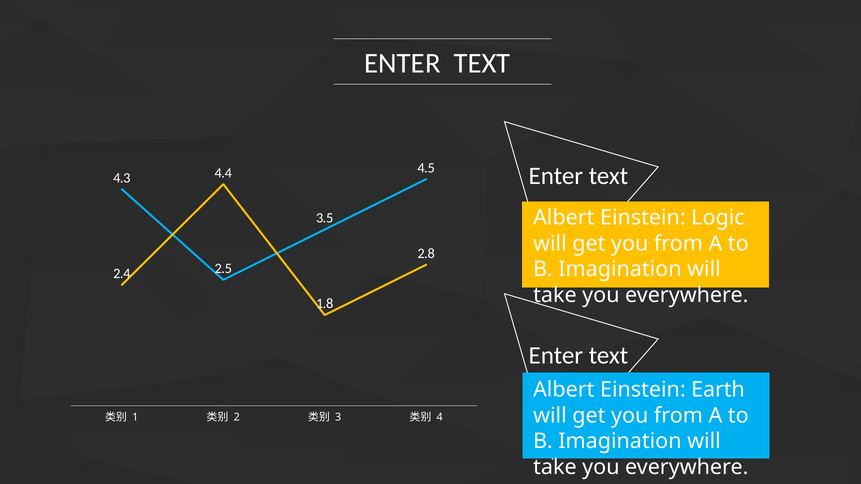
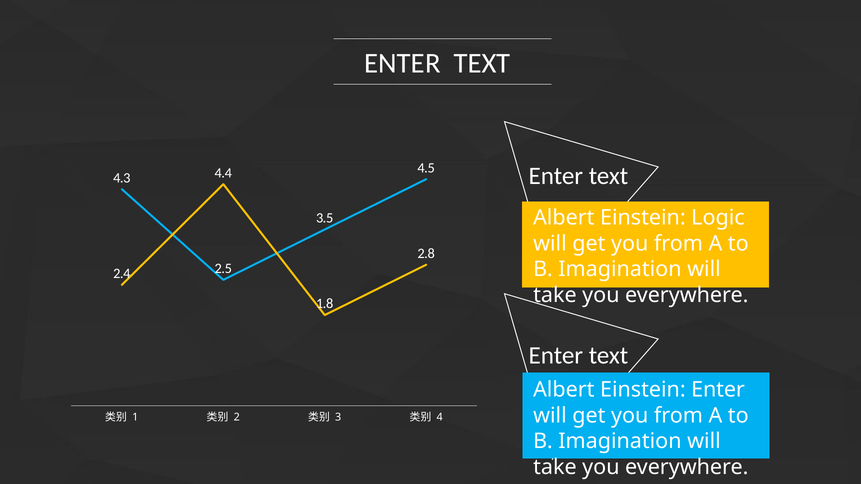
Einstein Earth: Earth -> Enter (718, 390)
